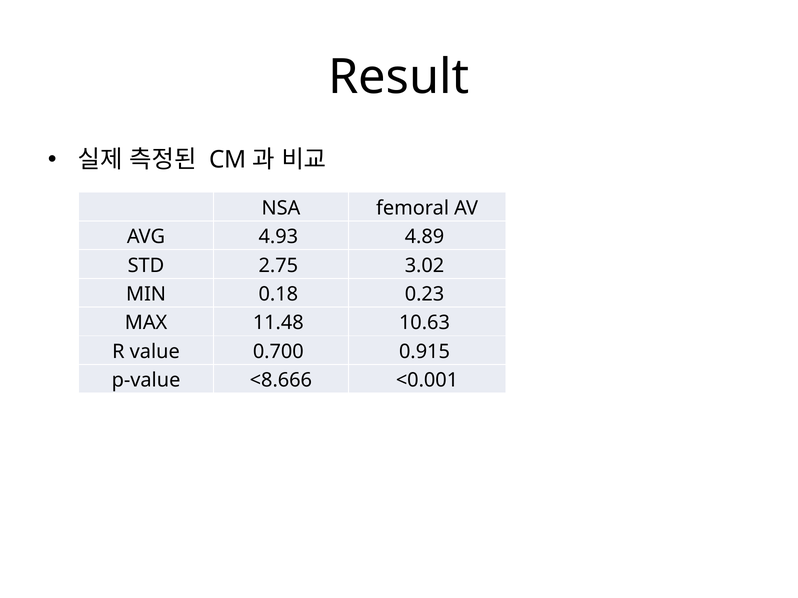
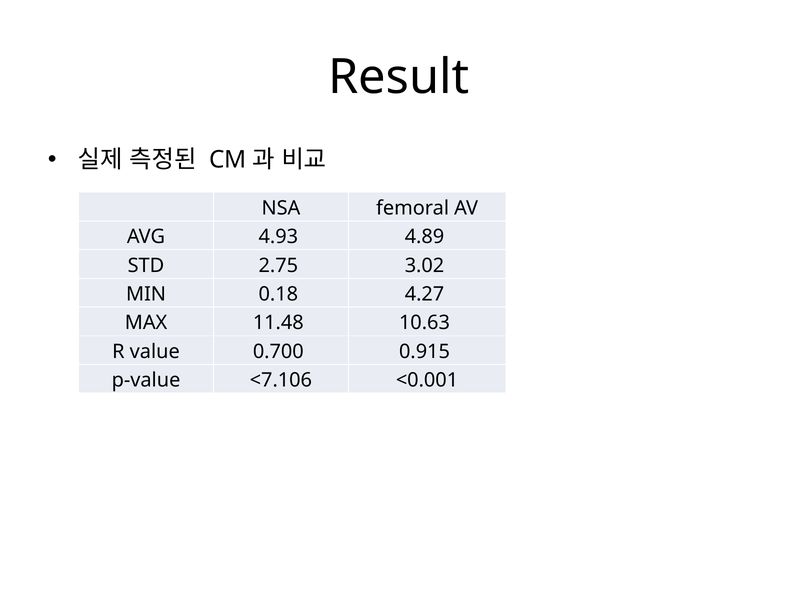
0.23: 0.23 -> 4.27 (425, 294)
<8.666: <8.666 -> <7.106 (281, 381)
